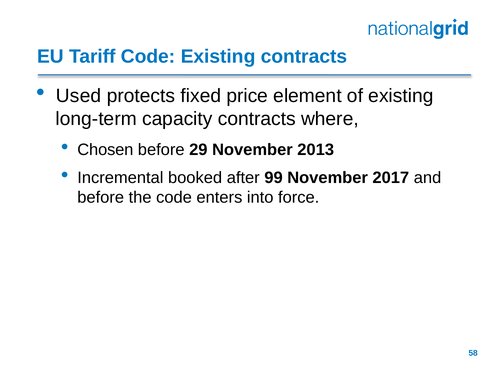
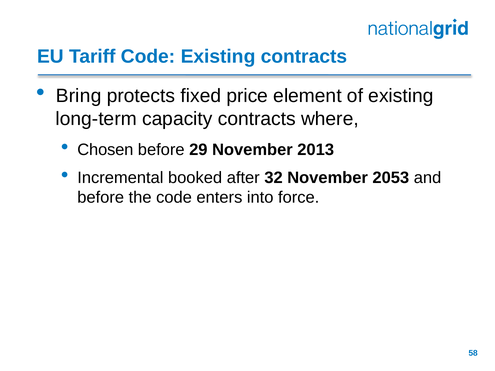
Used: Used -> Bring (79, 96)
99: 99 -> 32 (274, 178)
2017: 2017 -> 2053 (391, 178)
